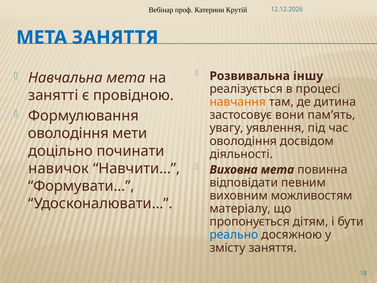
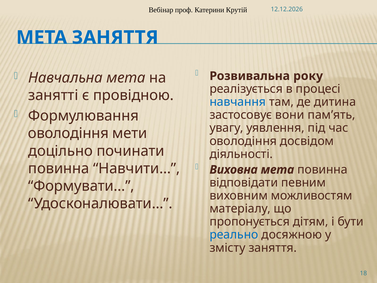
іншу: іншу -> року (308, 76)
навчання colour: orange -> blue (238, 102)
навичок: навичок -> повинна (59, 168)
